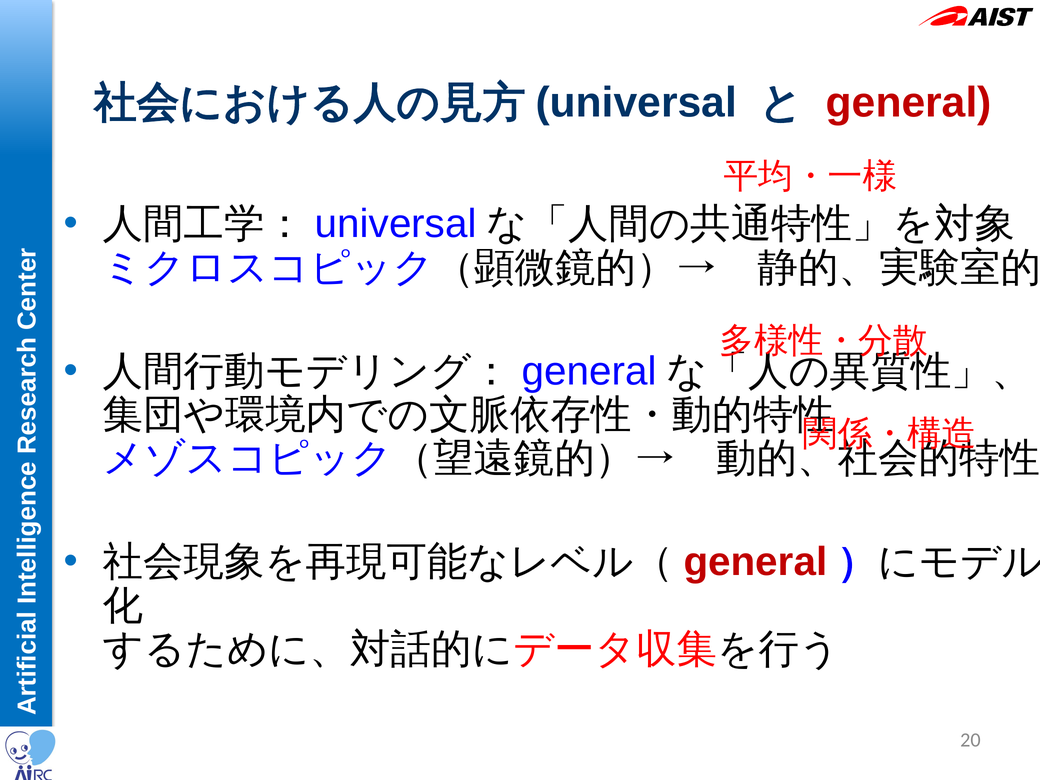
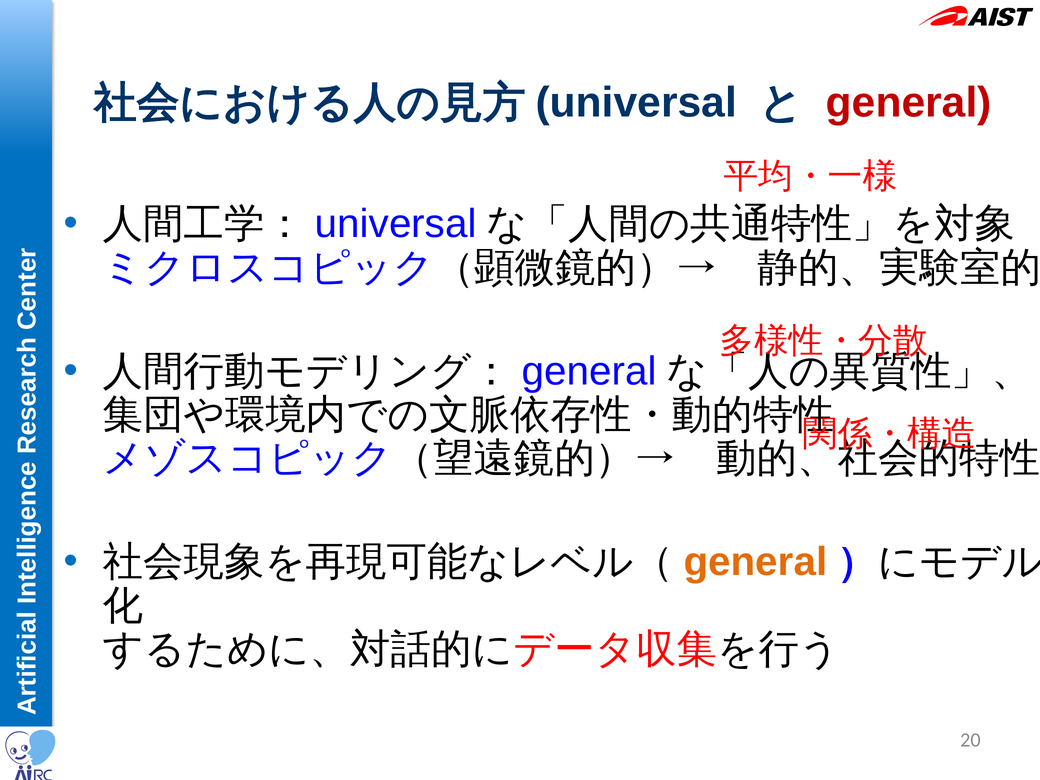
general colour: red -> orange (756, 562)
